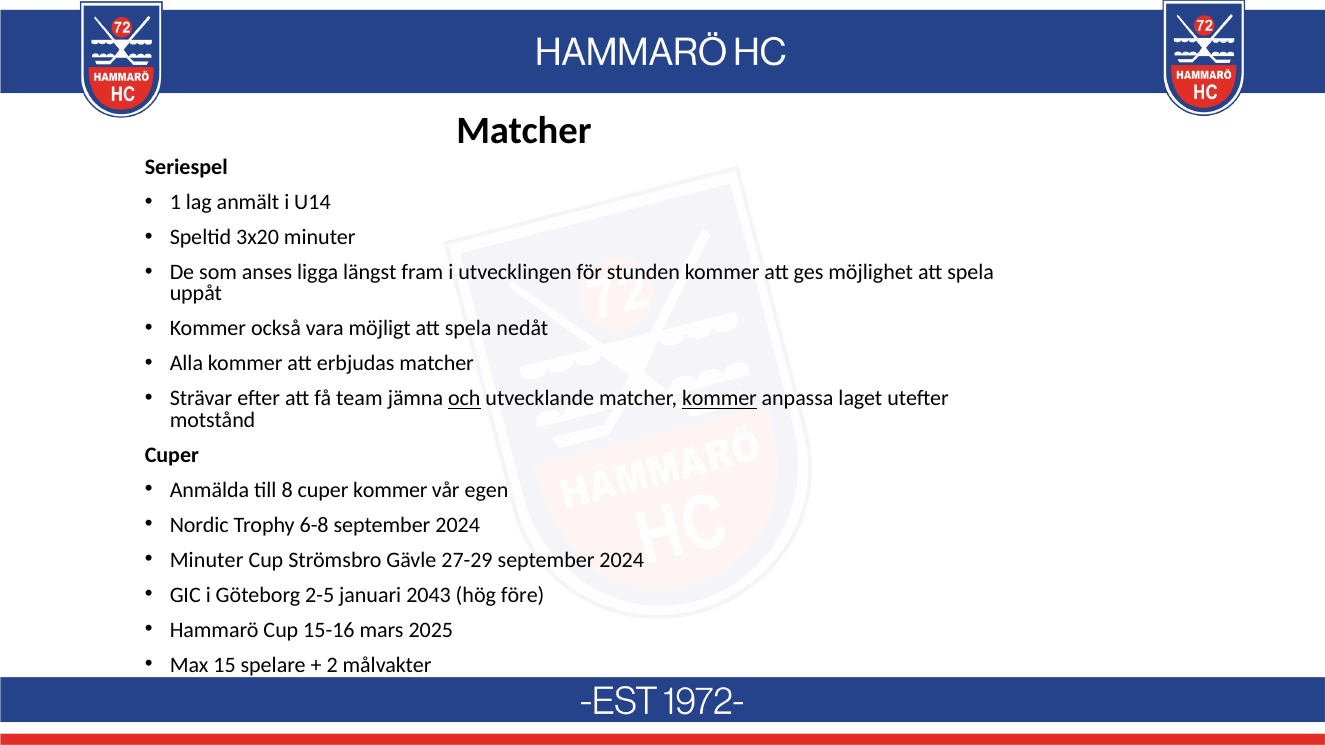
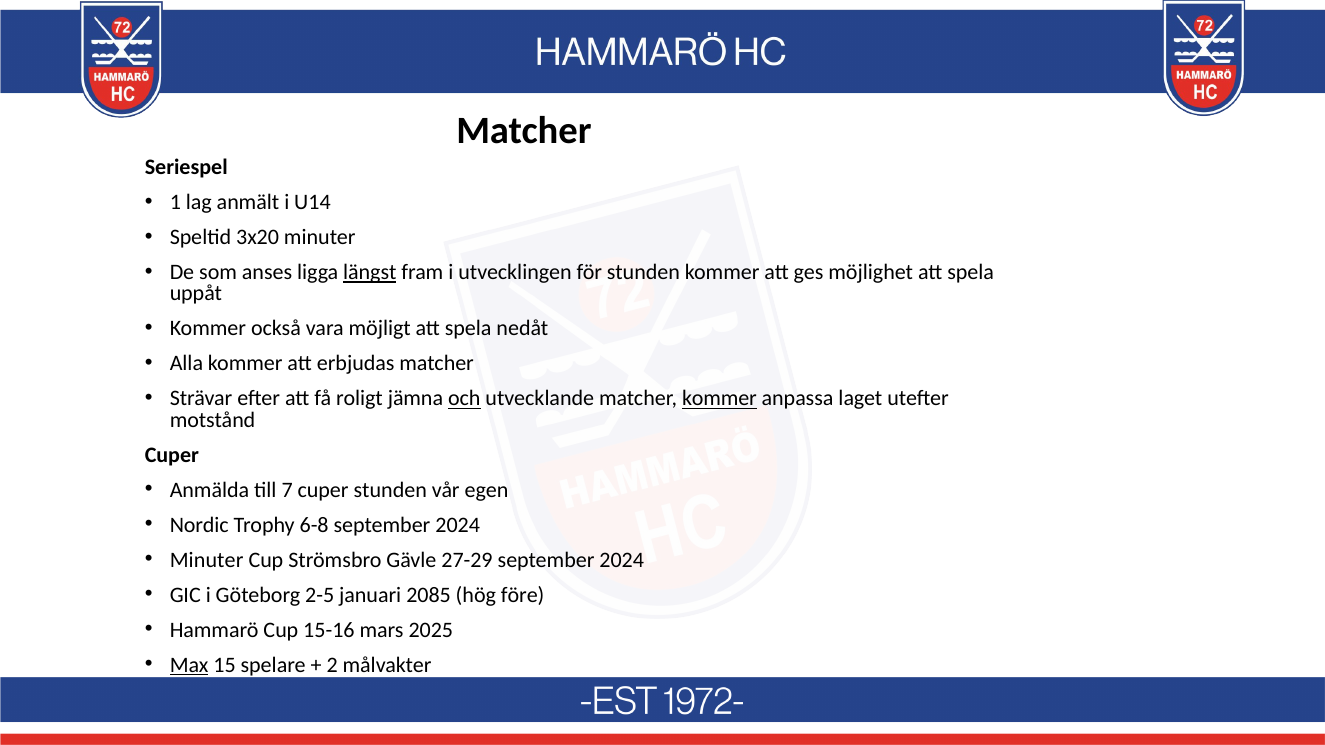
längst underline: none -> present (370, 273)
team: team -> roligt (359, 399)
8: 8 -> 7 (287, 490)
cuper kommer: kommer -> stunden (390, 490)
2043: 2043 -> 2085 (429, 595)
Max underline: none -> present (189, 665)
